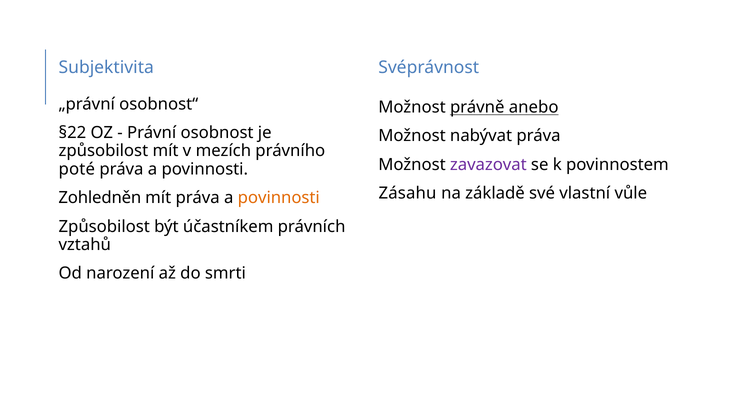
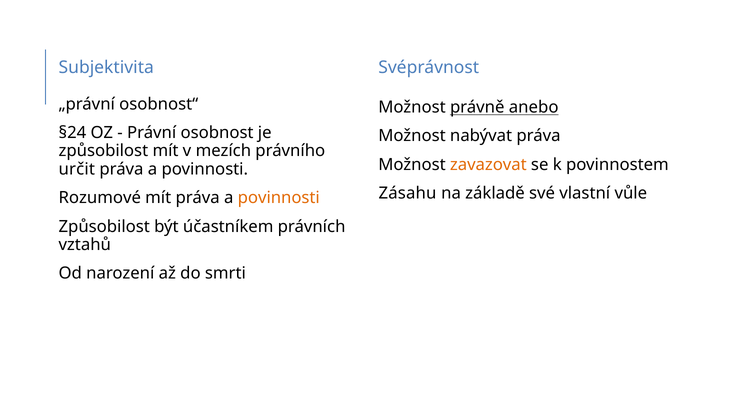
§22: §22 -> §24 (72, 133)
zavazovat colour: purple -> orange (488, 165)
poté: poté -> určit (77, 169)
Zohledněn: Zohledněn -> Rozumové (100, 198)
